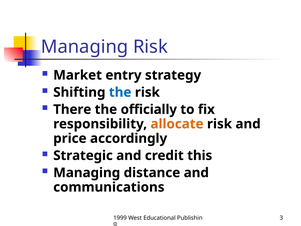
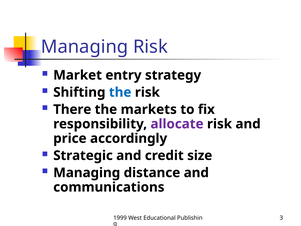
officially: officially -> markets (149, 109)
allocate colour: orange -> purple (177, 124)
this: this -> size (200, 155)
